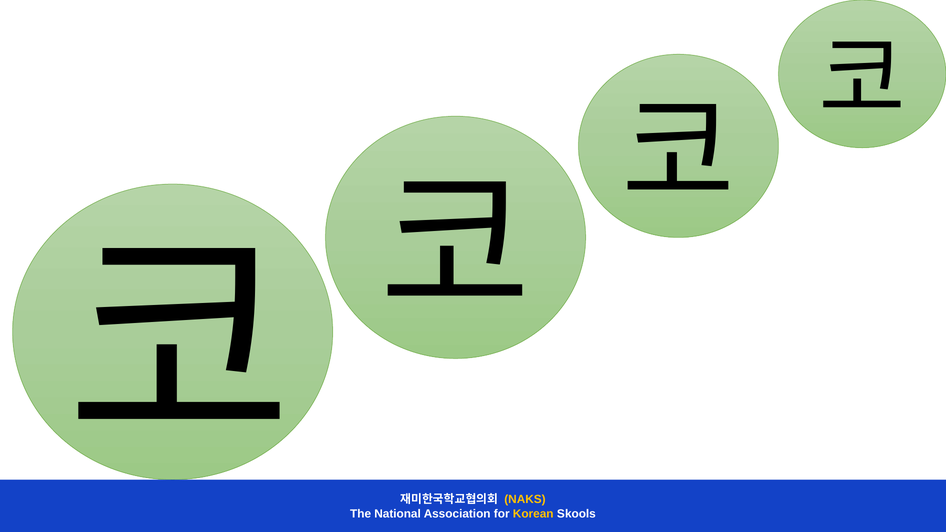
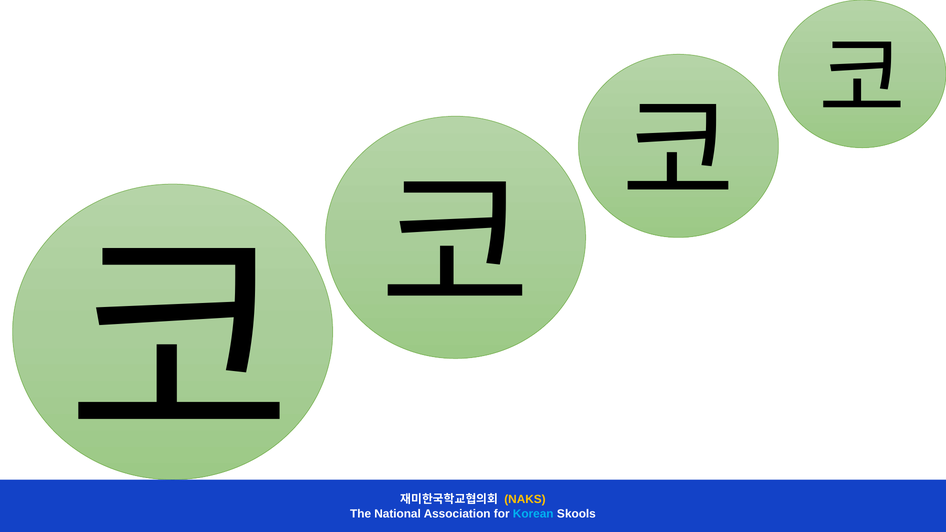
Korean colour: yellow -> light blue (533, 514)
